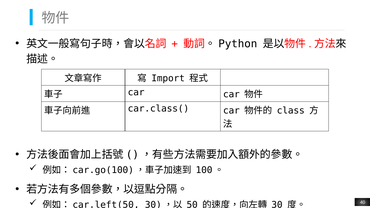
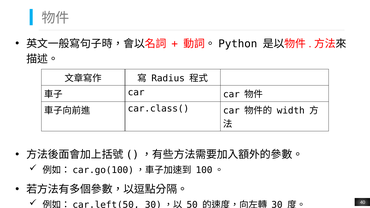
Import: Import -> Radius (168, 78)
class: class -> width (291, 111)
